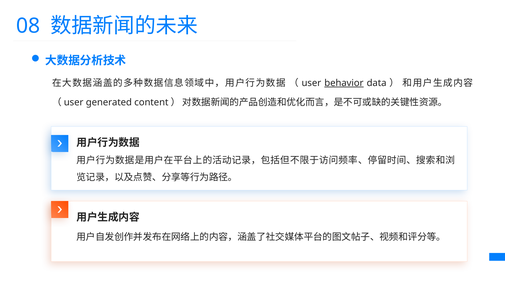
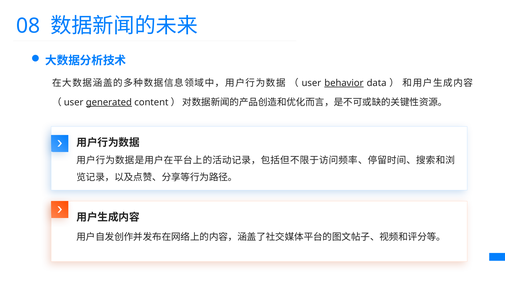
generated underline: none -> present (109, 102)
